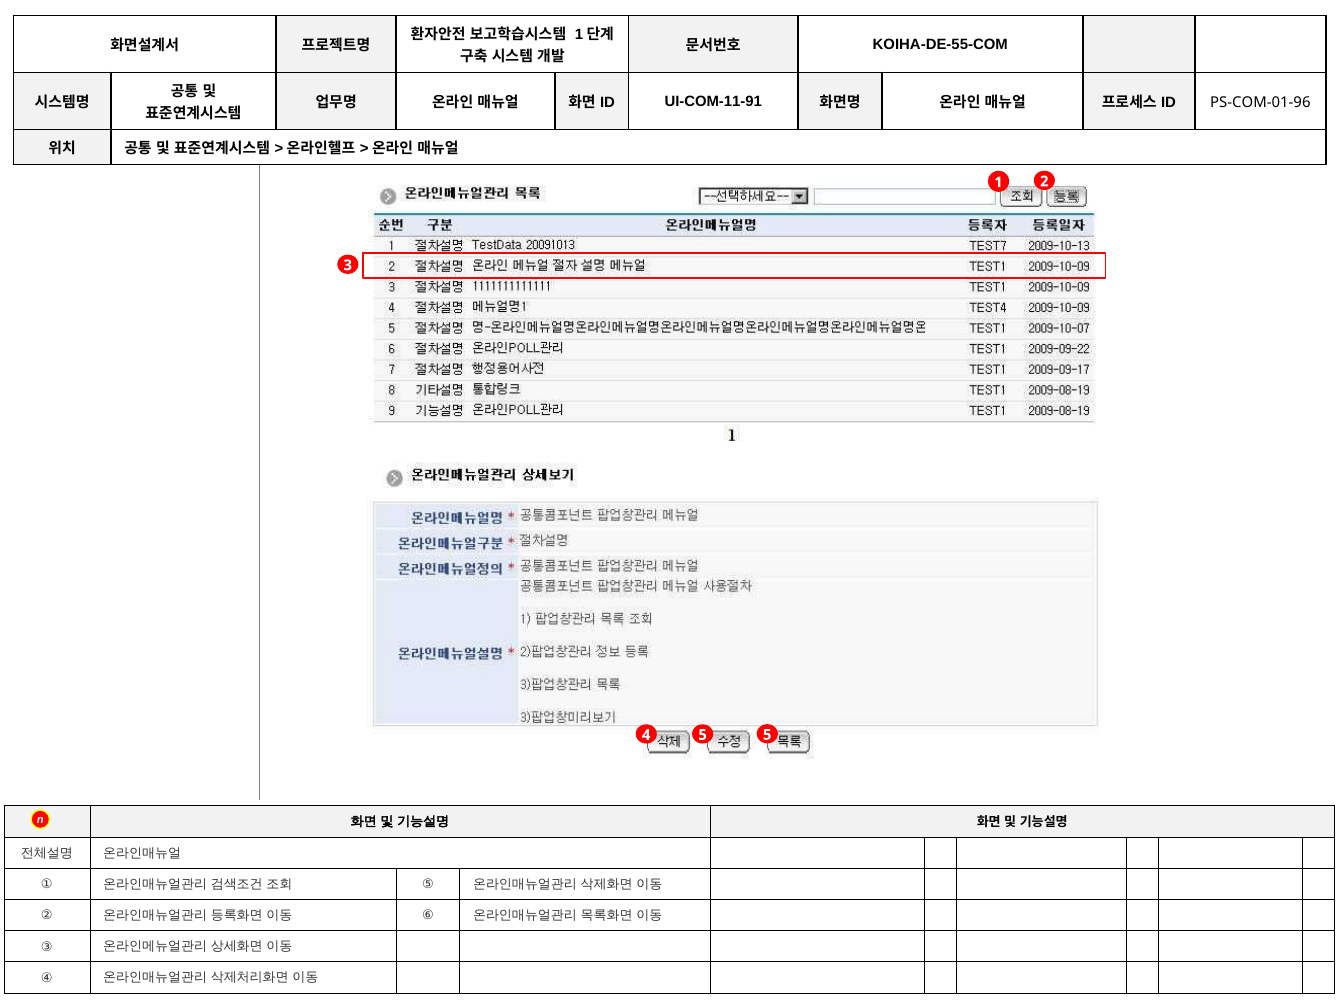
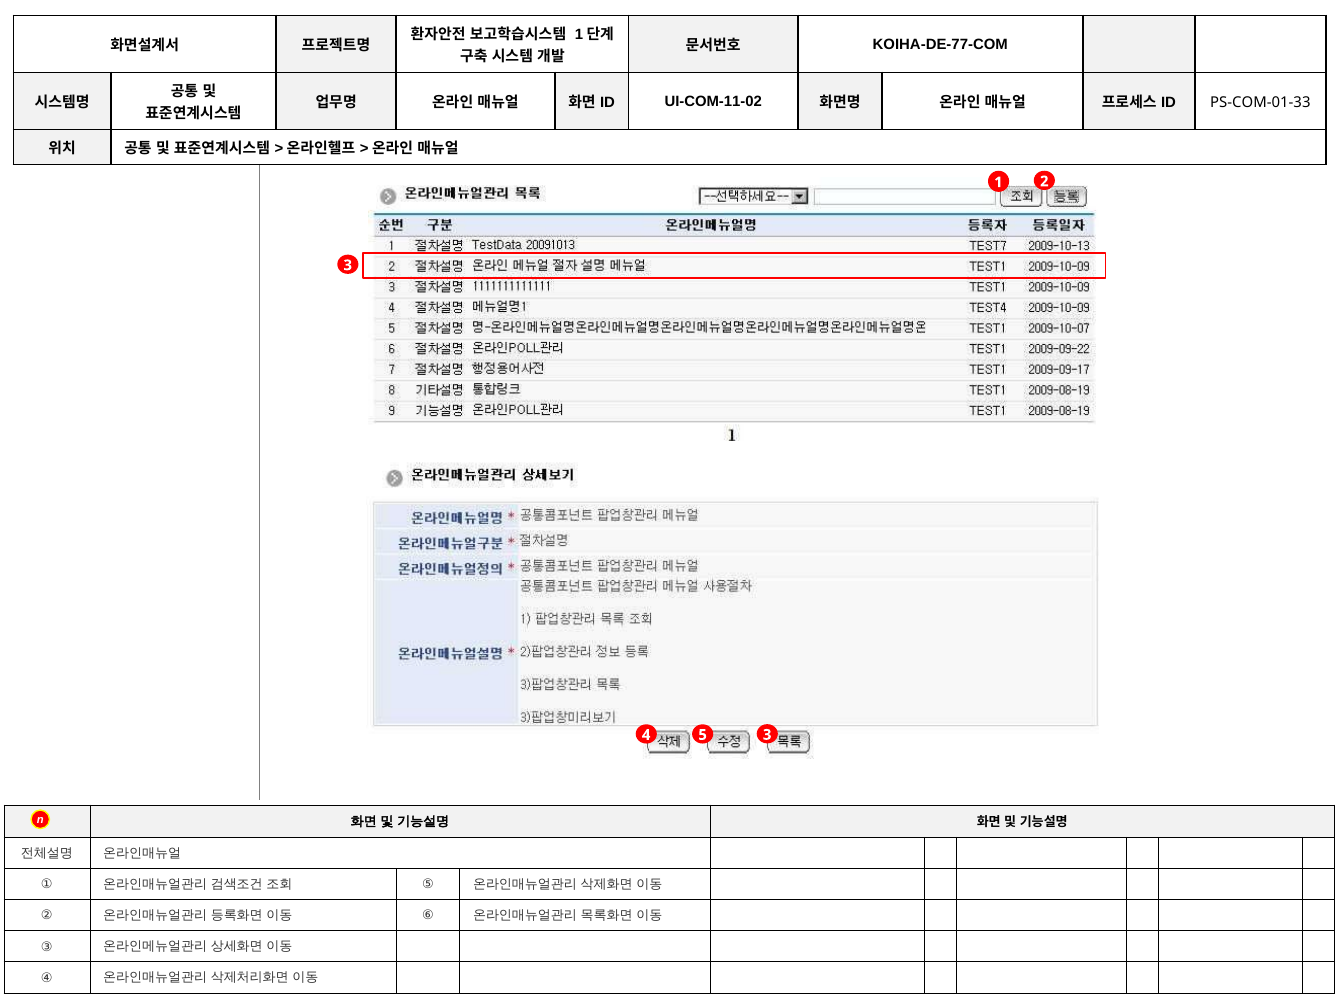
KOIHA-DE-55-COM: KOIHA-DE-55-COM -> KOIHA-DE-77-COM (940, 44)
UI-COM-11-91: UI-COM-11-91 -> UI-COM-11-02 (713, 101)
PS-COM-01-96: PS-COM-01-96 -> PS-COM-01-33 (1260, 102)
4 5: 5 -> 3 (767, 734)
